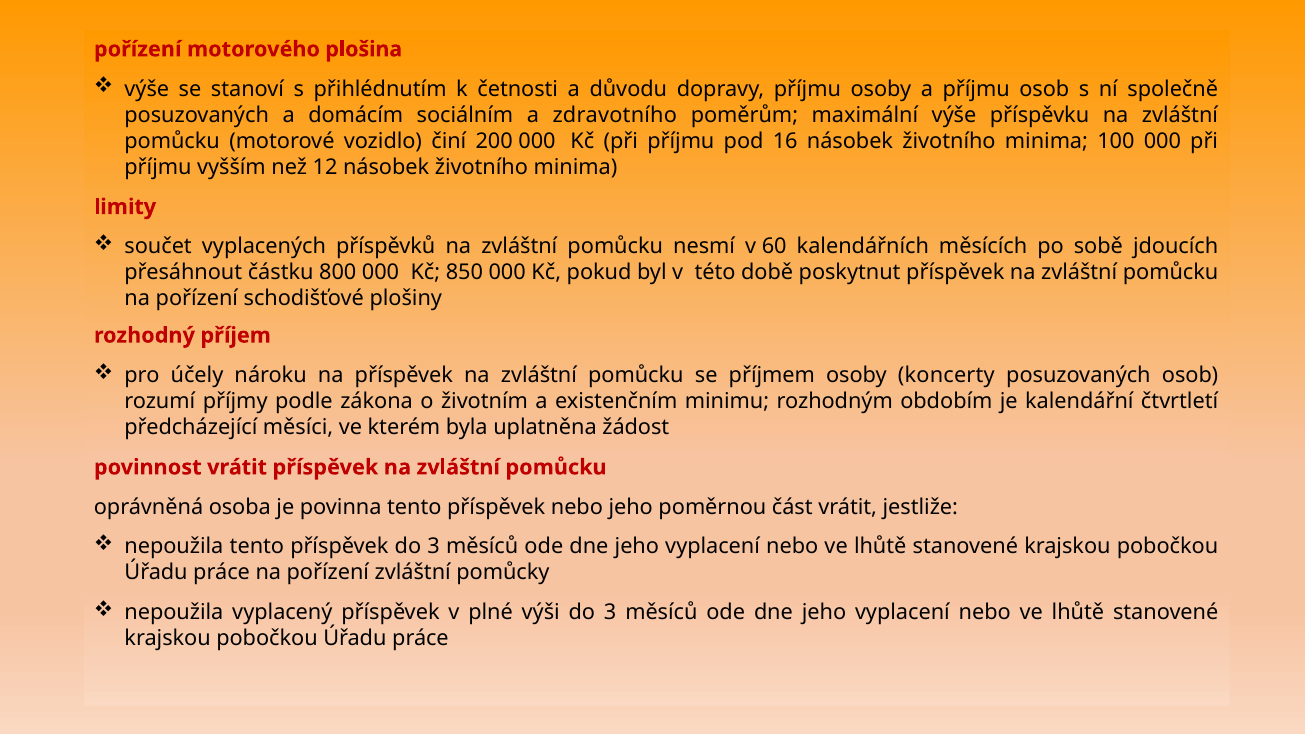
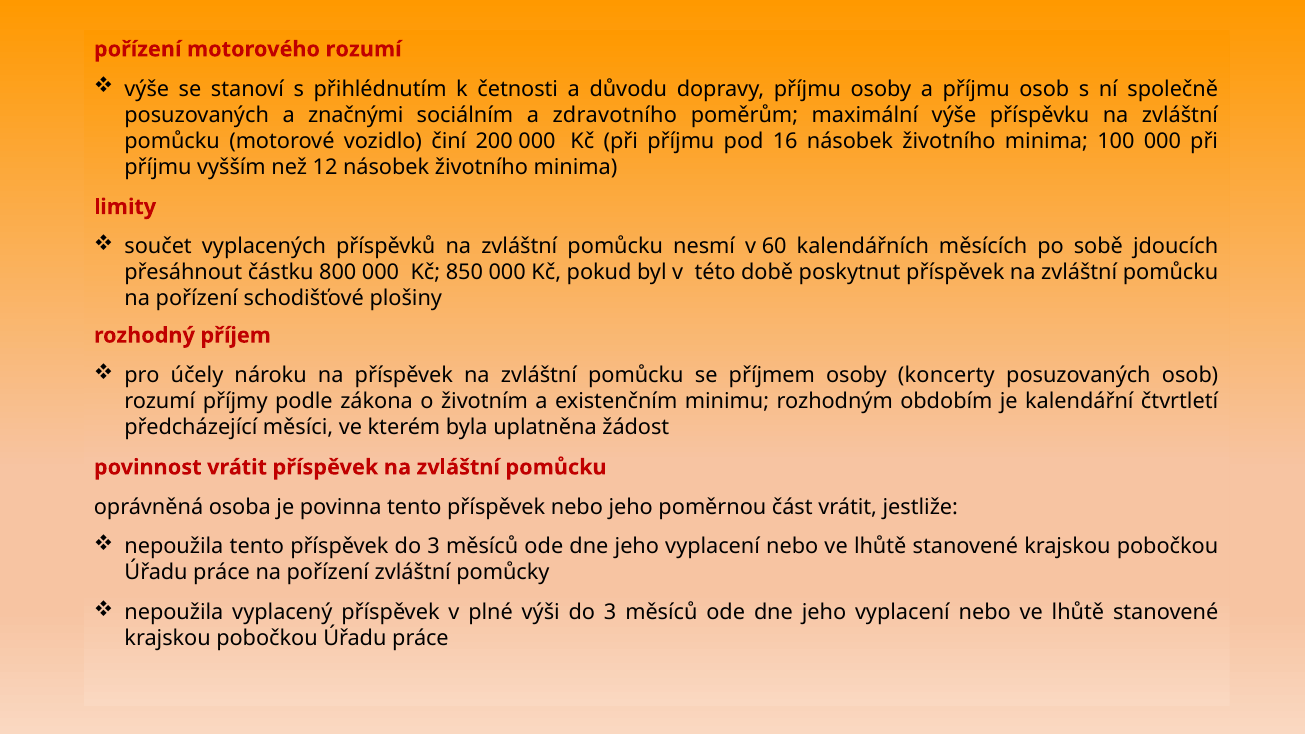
motorového plošina: plošina -> rozumí (364, 49)
domácím: domácím -> značnými (356, 115)
